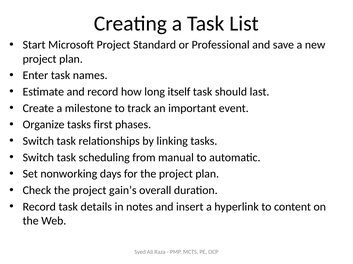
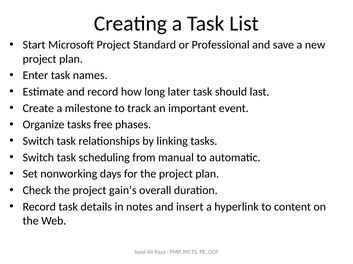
itself: itself -> later (179, 92)
first: first -> free (103, 125)
